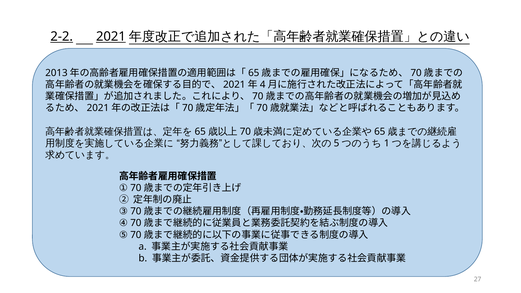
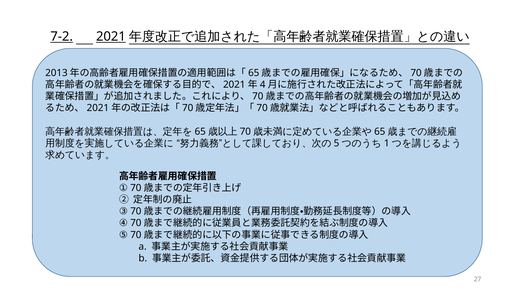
2-2: 2-2 -> 7-2 (62, 36)
